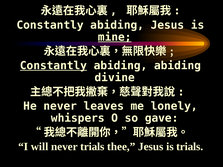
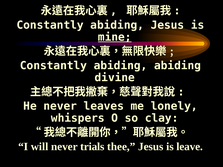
Constantly underline: present -> none (53, 66)
gave: gave -> clay (162, 118)
is trials: trials -> leave (190, 147)
